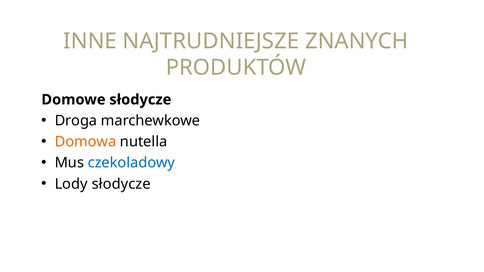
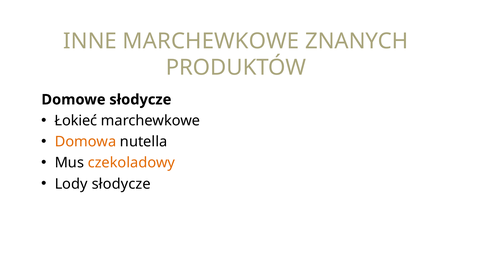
INNE NAJTRUDNIEJSZE: NAJTRUDNIEJSZE -> MARCHEWKOWE (211, 41)
Droga: Droga -> Łokieć (76, 121)
czekoladowy colour: blue -> orange (131, 163)
